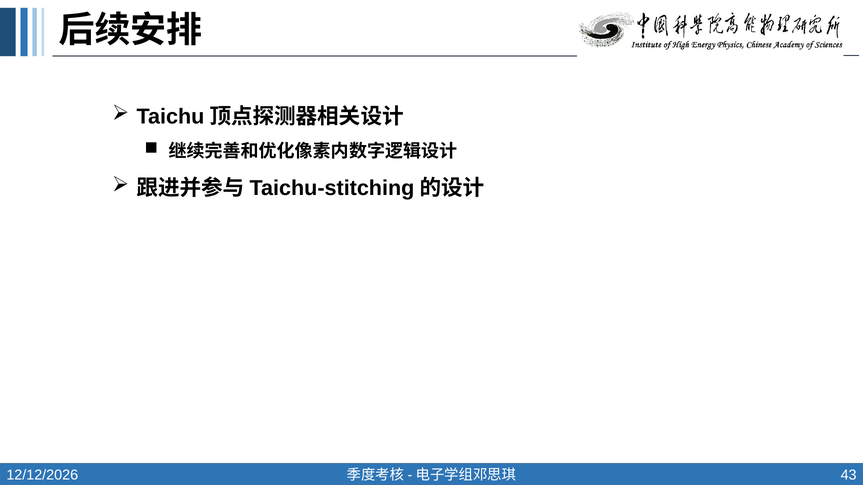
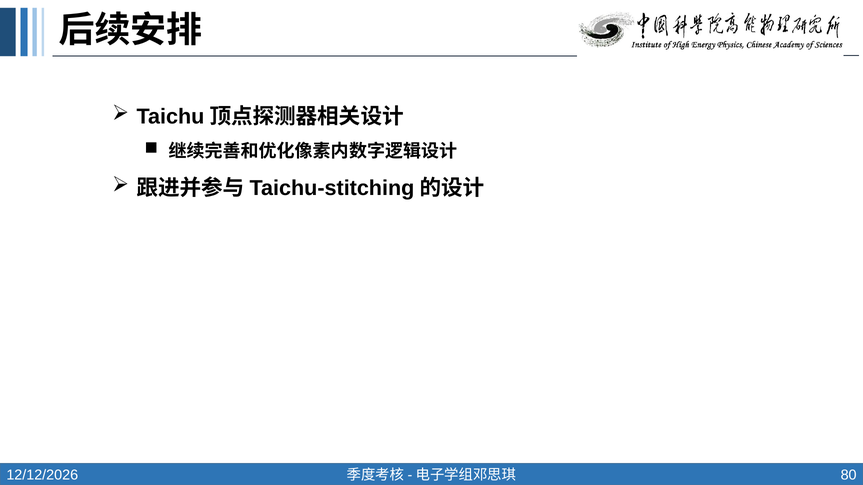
43: 43 -> 80 (849, 476)
